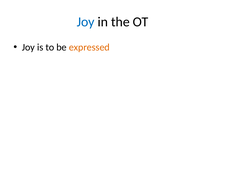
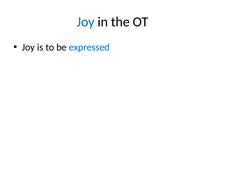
expressed colour: orange -> blue (89, 47)
